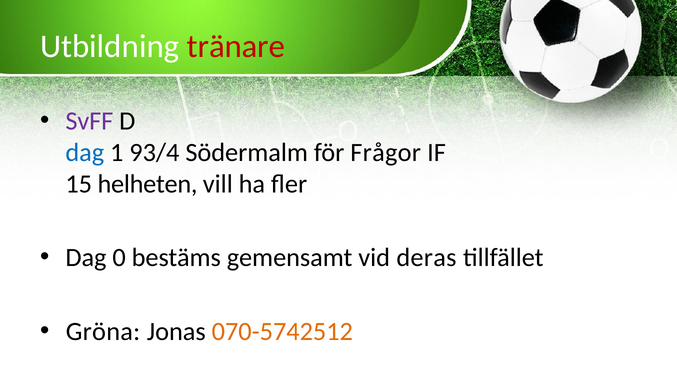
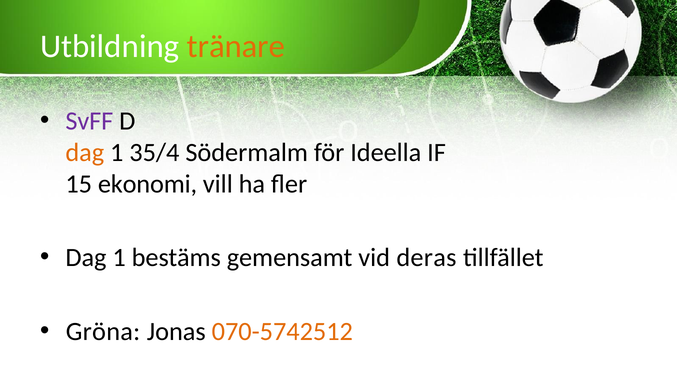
tränare colour: red -> orange (236, 46)
dag colour: blue -> orange (85, 152)
93/4: 93/4 -> 35/4 (154, 152)
Frågor: Frågor -> Ideella (386, 152)
helheten: helheten -> ekonomi (147, 184)
0: 0 -> 1 (119, 258)
